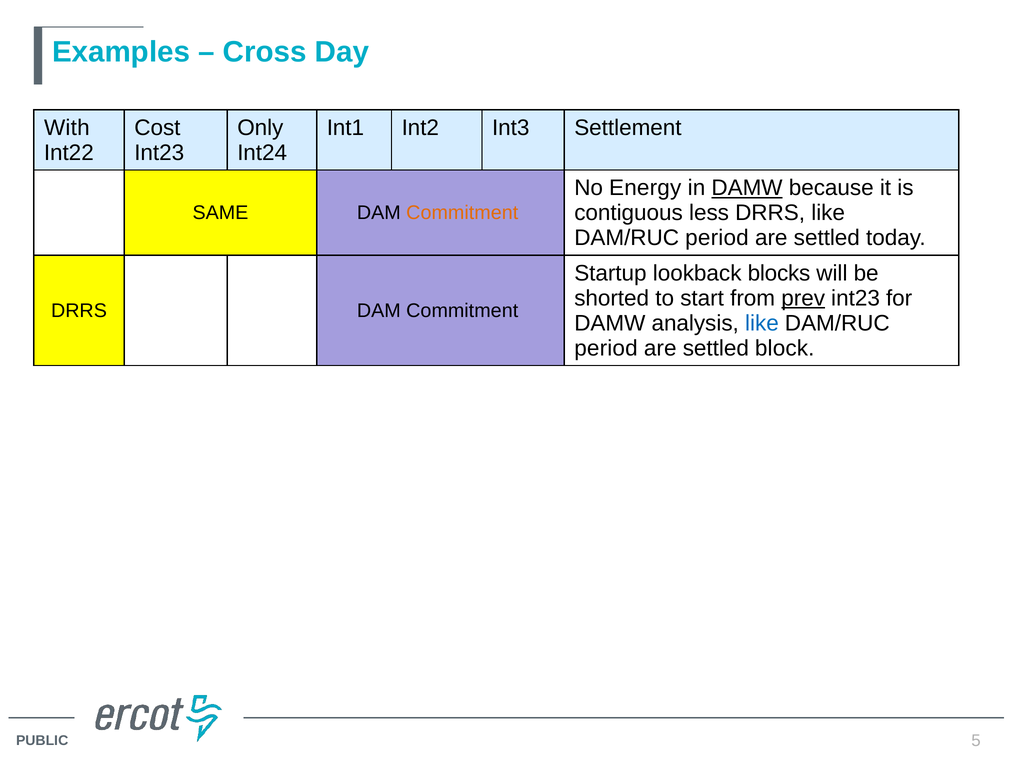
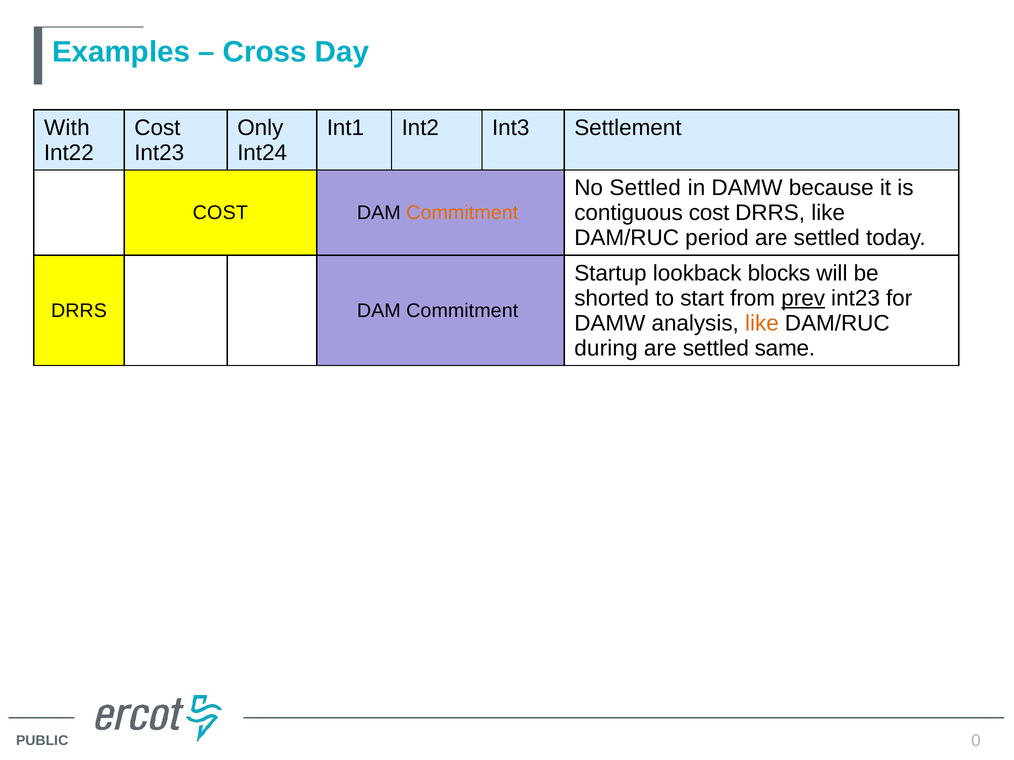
No Energy: Energy -> Settled (645, 188)
DAMW underline: present -> none (747, 188)
contiguous less: less -> cost (709, 213)
SAME: SAME -> COST (220, 213)
like colour: blue -> orange (762, 323)
period: period -> during (606, 348)
block: block -> same (785, 348)
5: 5 -> 0 (976, 741)
